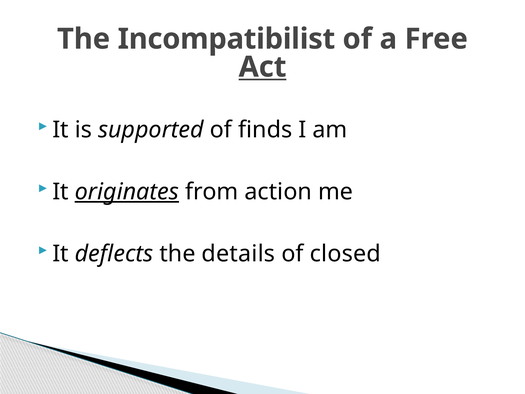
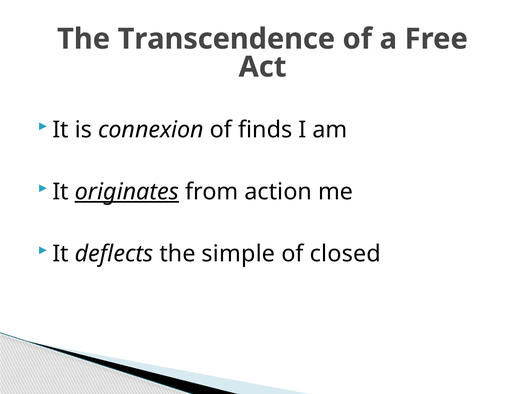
Incompatibilist: Incompatibilist -> Transcendence (226, 39)
Act underline: present -> none (263, 67)
supported: supported -> connexion (151, 130)
details: details -> simple (238, 254)
